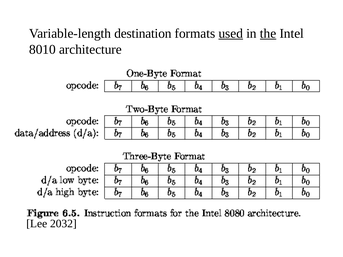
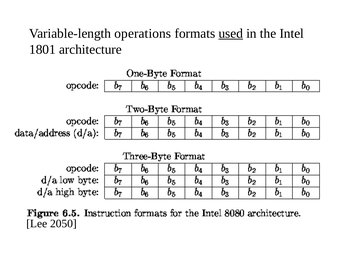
destination: destination -> operations (143, 34)
the underline: present -> none (268, 34)
8010: 8010 -> 1801 (42, 50)
2032: 2032 -> 2050 (63, 224)
